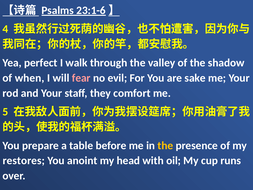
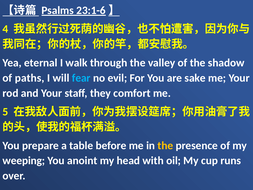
perfect: perfect -> eternal (41, 63)
when: when -> paths (30, 78)
fear colour: pink -> light blue (81, 78)
restores: restores -> weeping (24, 160)
